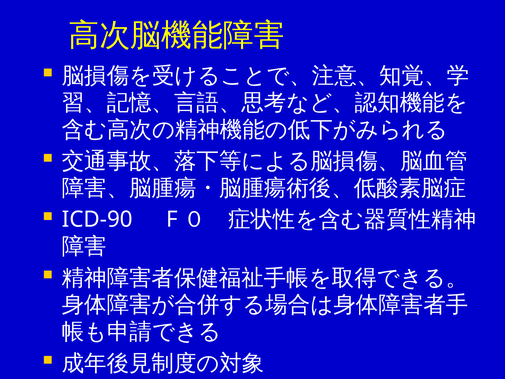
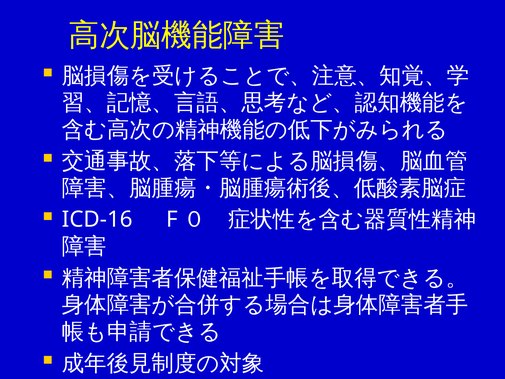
ICD-90: ICD-90 -> ICD-16 (97, 219)
